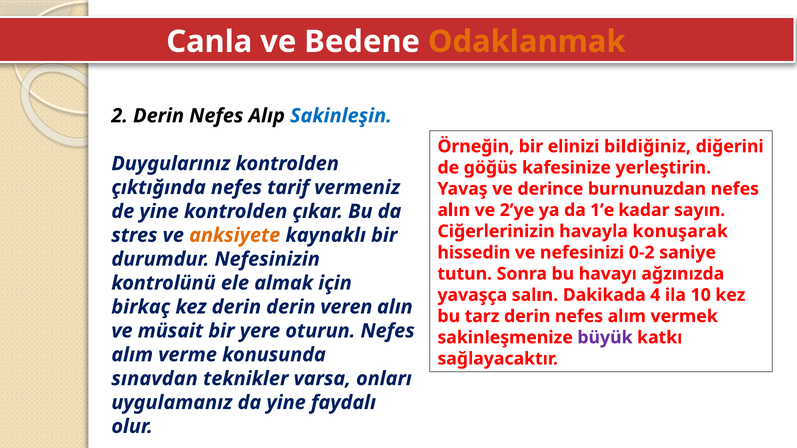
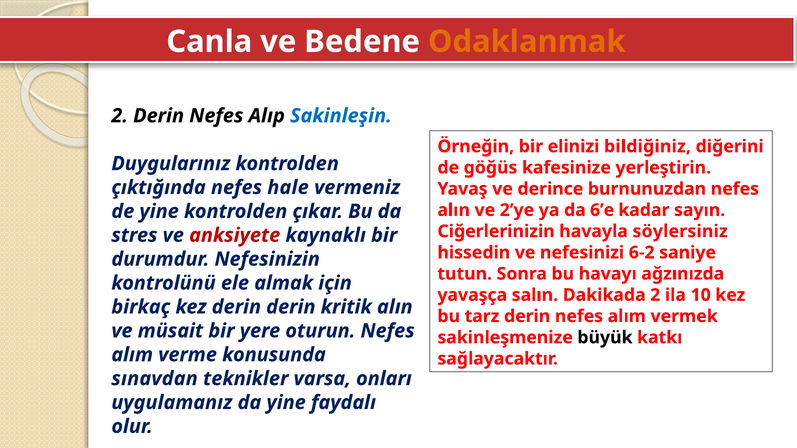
tarif: tarif -> hale (288, 188)
1’e: 1’e -> 6’e (602, 210)
konuşarak: konuşarak -> söylersiniz (680, 232)
anksiyete colour: orange -> red (235, 235)
0-2: 0-2 -> 6-2 (642, 253)
Dakikada 4: 4 -> 2 (655, 295)
veren: veren -> kritik (346, 307)
büyük colour: purple -> black (605, 338)
